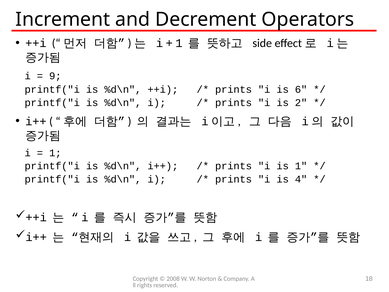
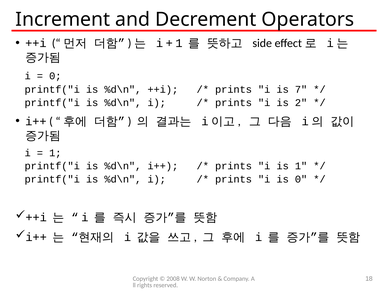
9: 9 -> 0 (55, 76)
6: 6 -> 7 (301, 89)
is 4: 4 -> 0 (301, 179)
